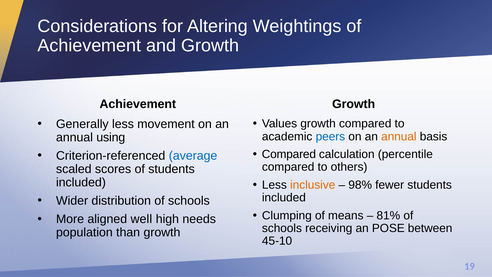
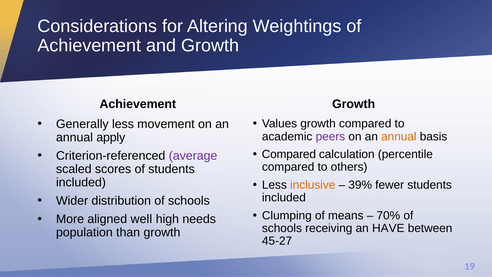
peers colour: blue -> purple (330, 136)
using: using -> apply (111, 137)
average colour: blue -> purple (193, 156)
98%: 98% -> 39% (360, 185)
81%: 81% -> 70% (388, 215)
POSE: POSE -> HAVE (388, 228)
45-10: 45-10 -> 45-27 (277, 241)
